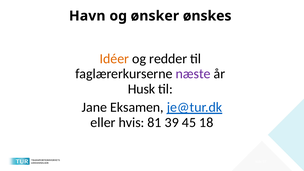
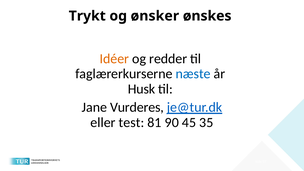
Havn: Havn -> Trykt (87, 16)
næste colour: purple -> blue (193, 74)
Eksamen: Eksamen -> Vurderes (137, 107)
hvis: hvis -> test (131, 122)
39: 39 -> 90 (172, 122)
18: 18 -> 35 (206, 122)
